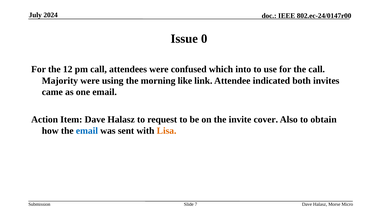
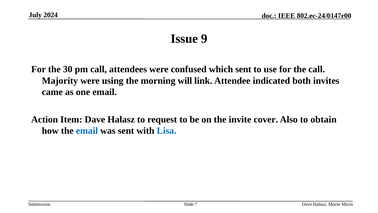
0: 0 -> 9 (204, 39)
12: 12 -> 30 (68, 69)
which into: into -> sent (243, 69)
like: like -> will (185, 81)
Lisa colour: orange -> blue (167, 131)
